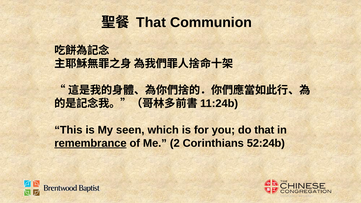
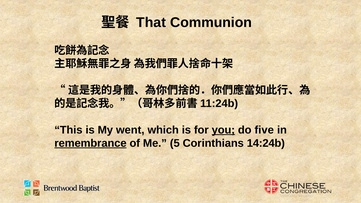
seen: seen -> went (130, 130)
you underline: none -> present (223, 130)
do that: that -> five (264, 130)
2: 2 -> 5 (175, 143)
52:24b: 52:24b -> 14:24b (266, 143)
